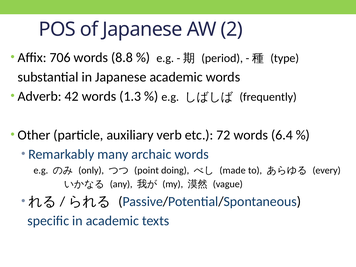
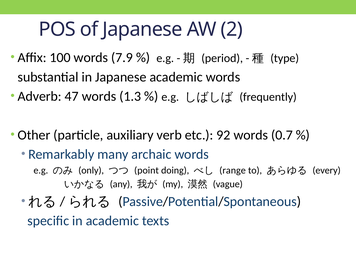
706: 706 -> 100 (60, 58)
8.8: 8.8 -> 7.9 (122, 58)
42: 42 -> 47 (72, 96)
72: 72 -> 92 (223, 135)
6.4: 6.4 -> 0.7 (282, 135)
made: made -> range (233, 170)
